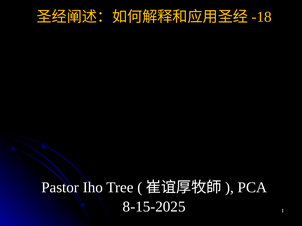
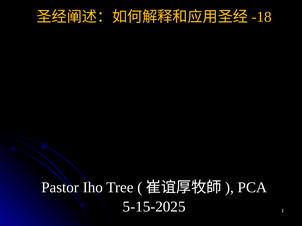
8-15-2025: 8-15-2025 -> 5-15-2025 (154, 207)
